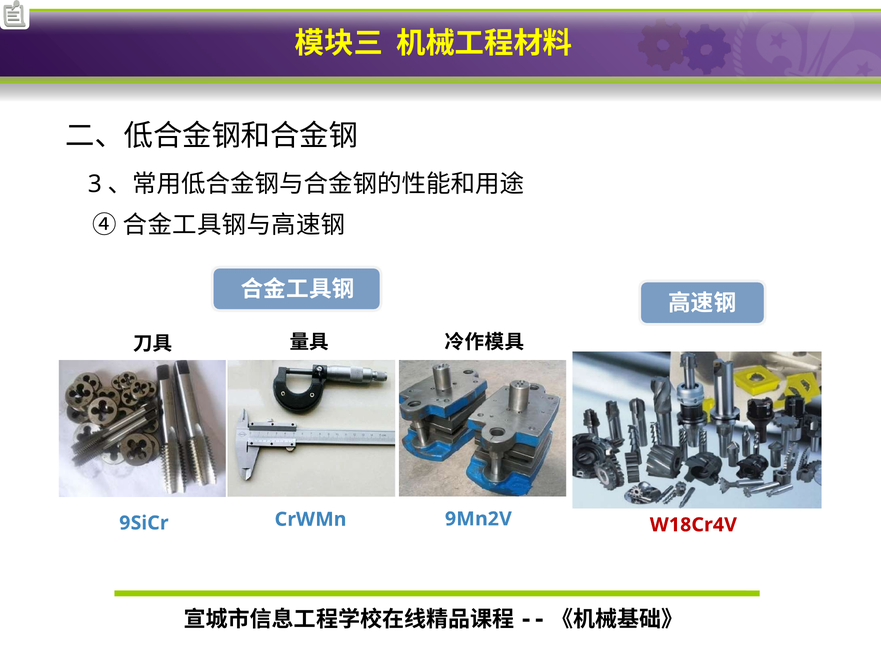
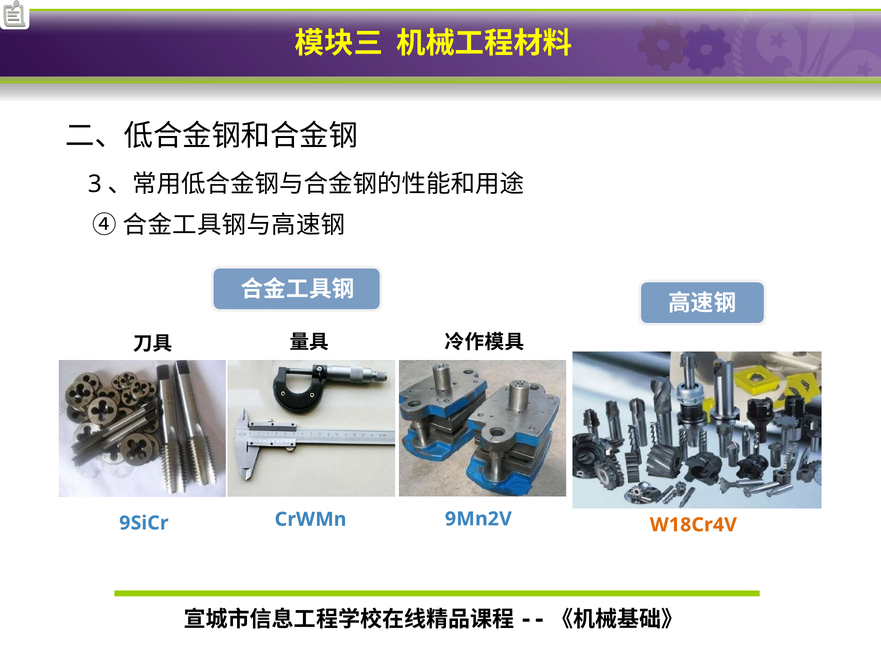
W18Cr4V colour: red -> orange (693, 525)
